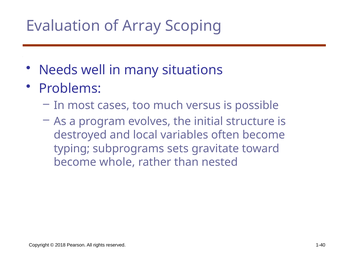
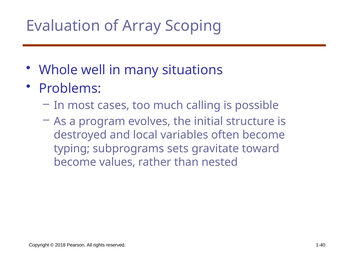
Needs: Needs -> Whole (58, 70)
versus: versus -> calling (203, 105)
whole: whole -> values (117, 162)
